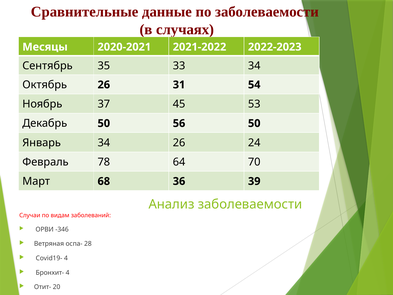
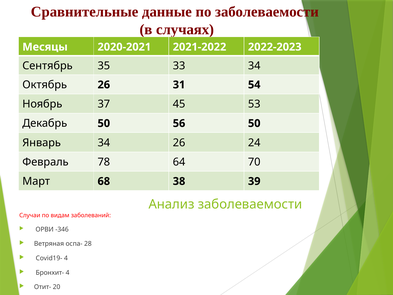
36: 36 -> 38 (179, 181)
